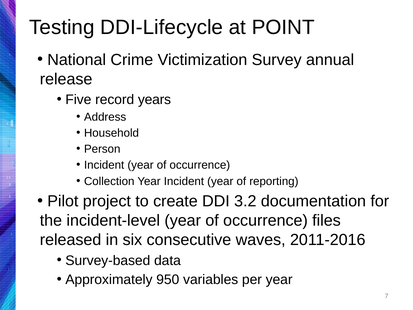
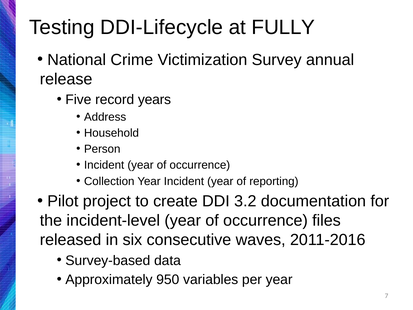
POINT: POINT -> FULLY (283, 27)
